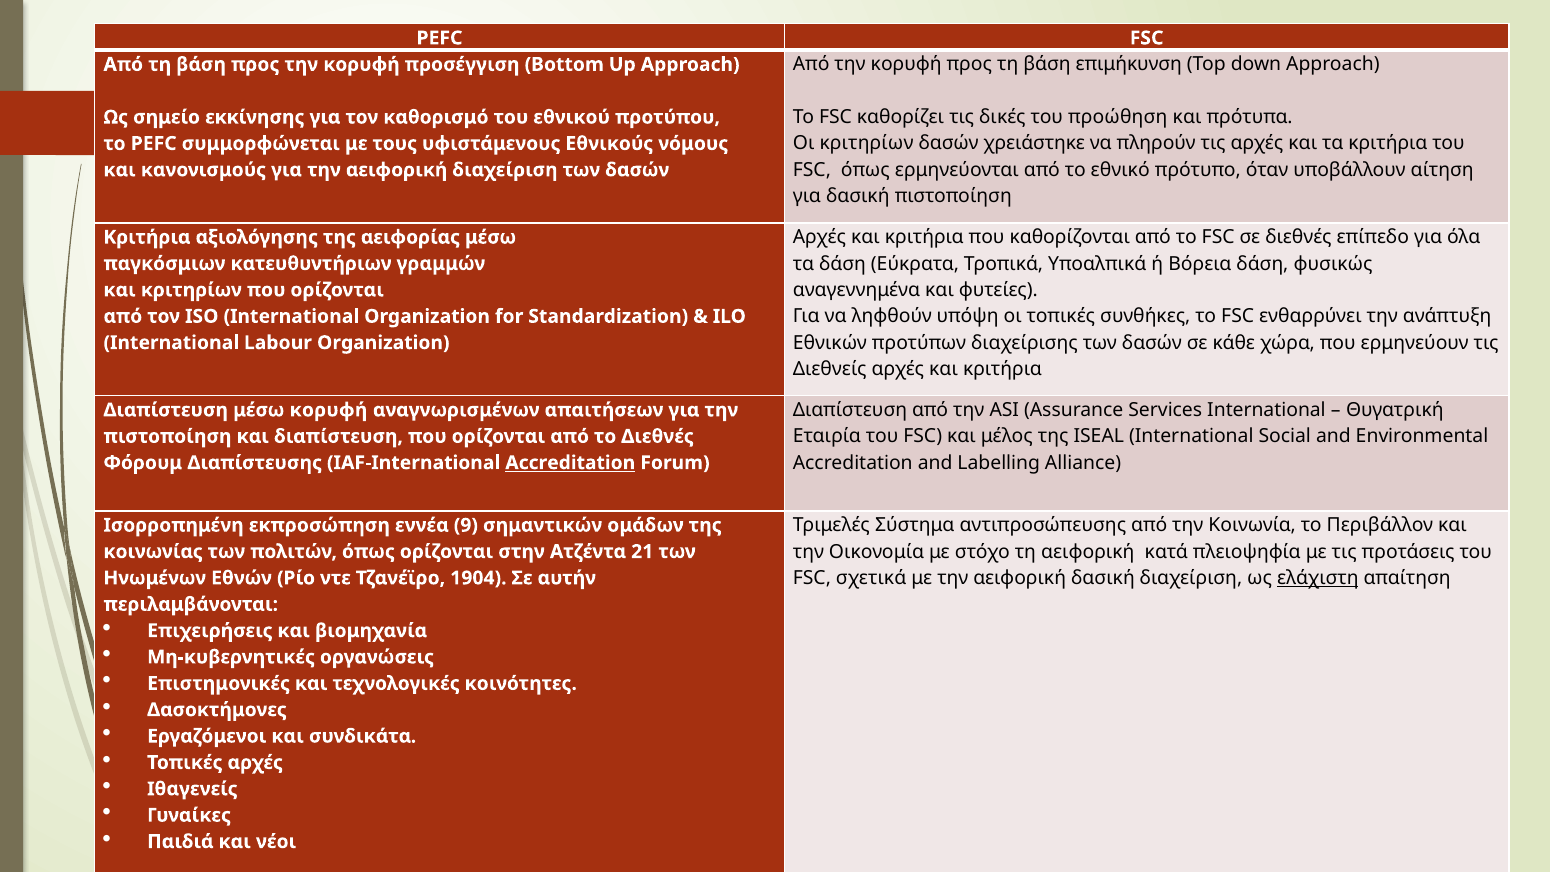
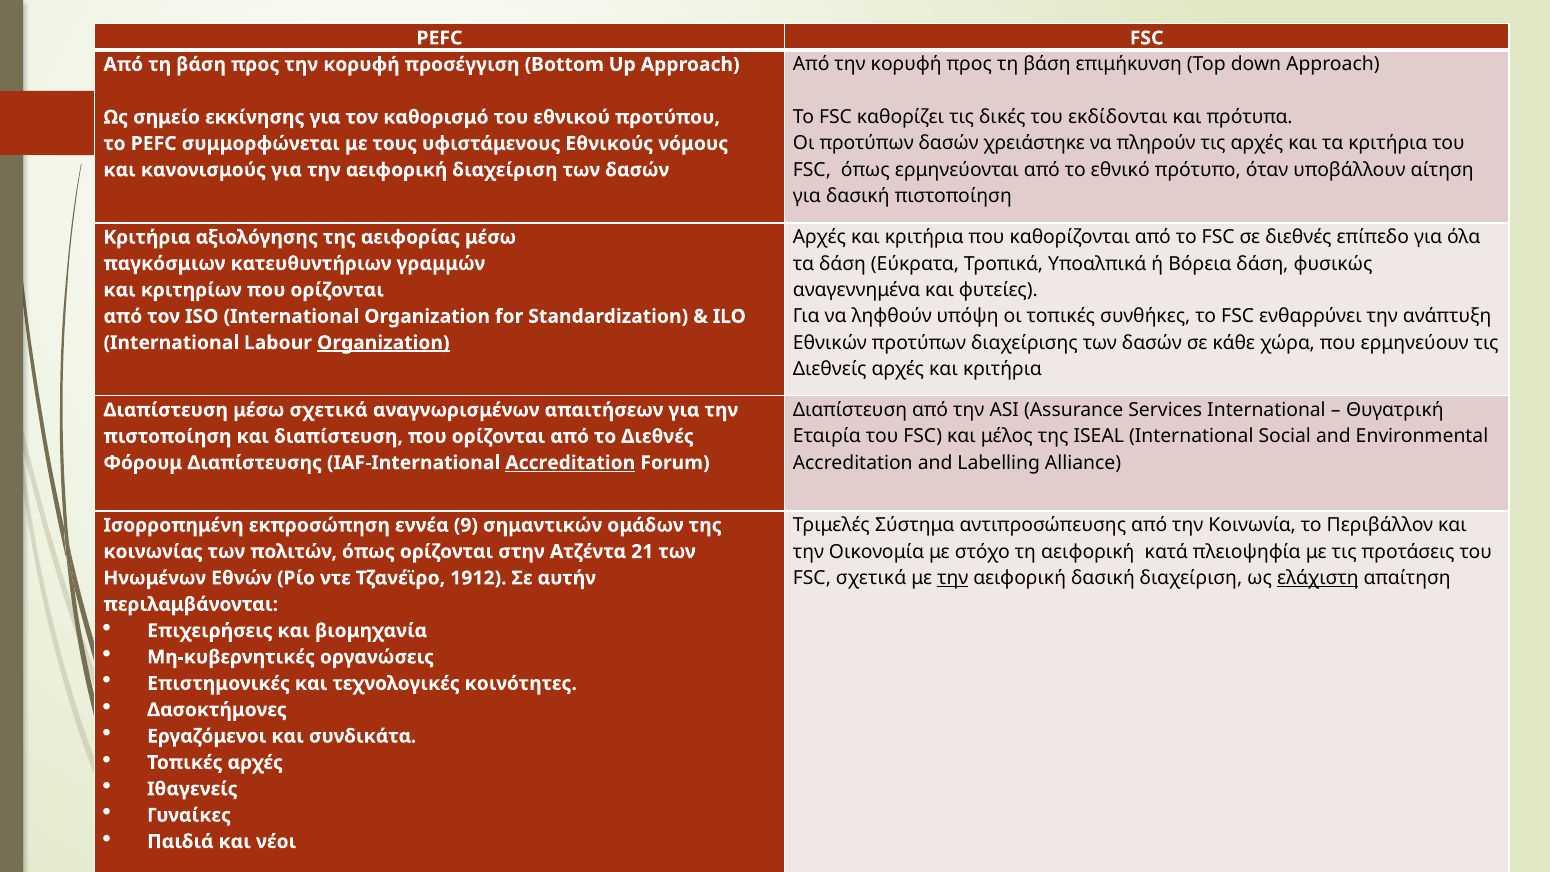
προώθηση: προώθηση -> εκδίδονται (1118, 117)
Οι κριτηρίων: κριτηρίων -> προτύπων (867, 144)
Organization underline: none -> present (383, 343)
μέσω κορυφή: κορυφή -> σχετικά (329, 410)
την underline: none -> present (953, 578)
1904: 1904 -> 1912 (478, 578)
